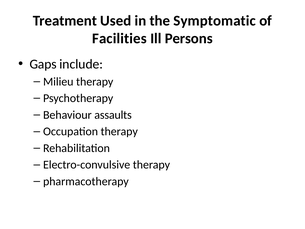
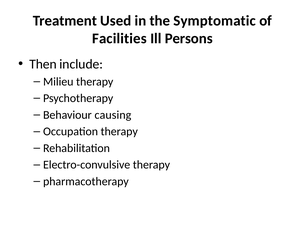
Gaps: Gaps -> Then (43, 64)
assaults: assaults -> causing (113, 115)
